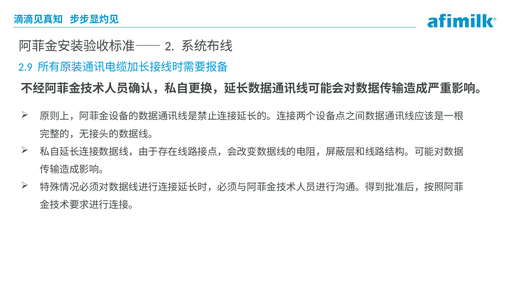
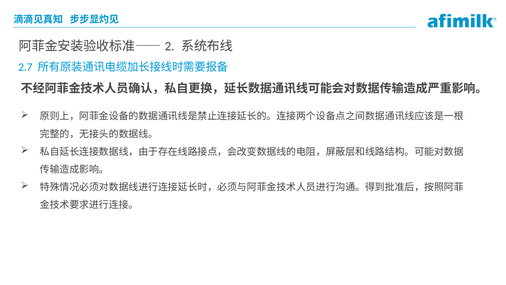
2.9: 2.9 -> 2.7 (25, 67)
